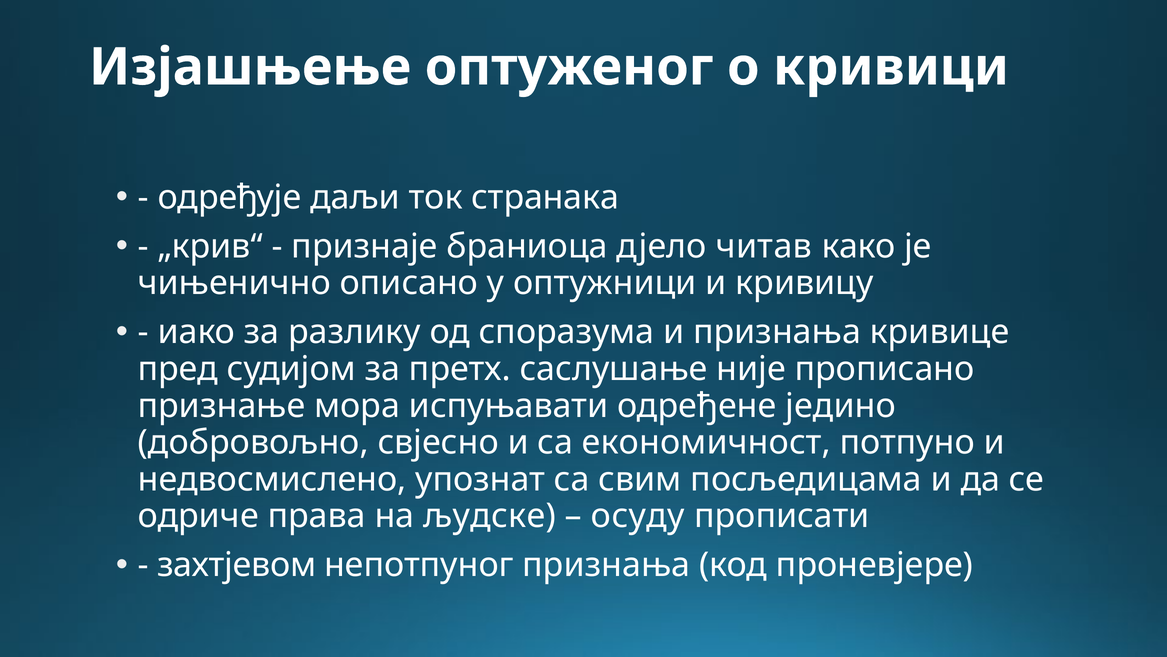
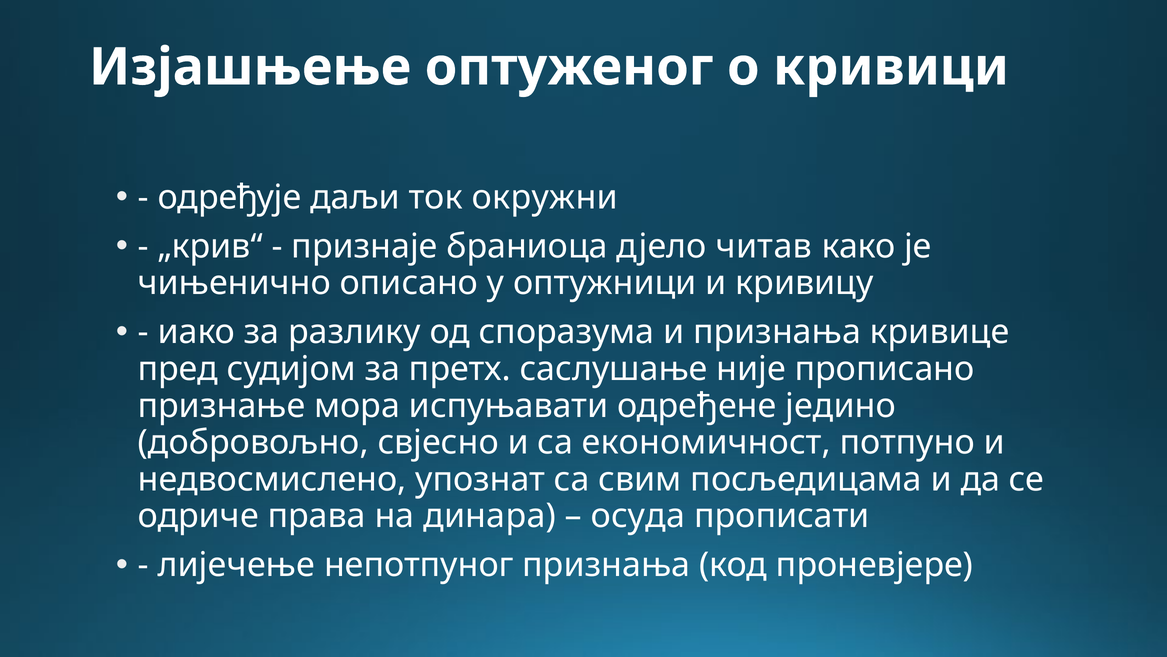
странака: странака -> окружни (545, 197)
људске: људске -> динара (490, 516)
осуду: осуду -> осуда (638, 516)
захтјевом: захтјевом -> лијечење (236, 565)
